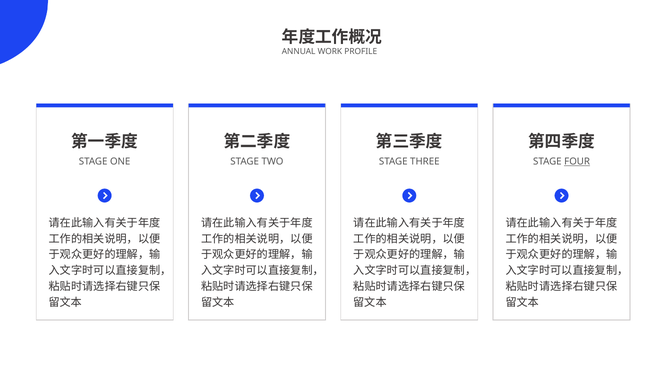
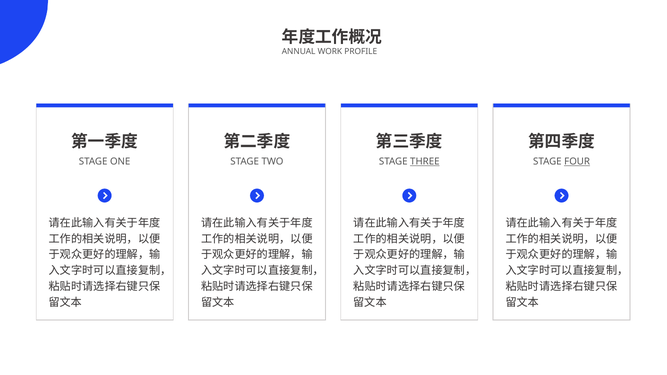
THREE underline: none -> present (425, 162)
